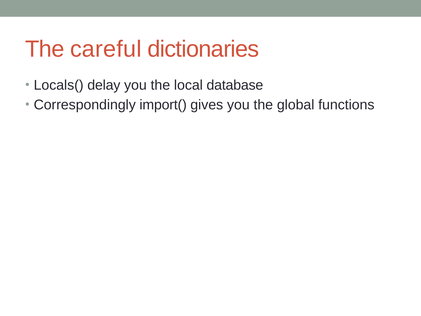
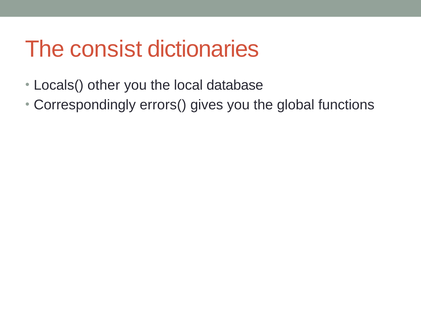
careful: careful -> consist (106, 49)
delay: delay -> other (104, 85)
import(: import( -> errors( (163, 105)
